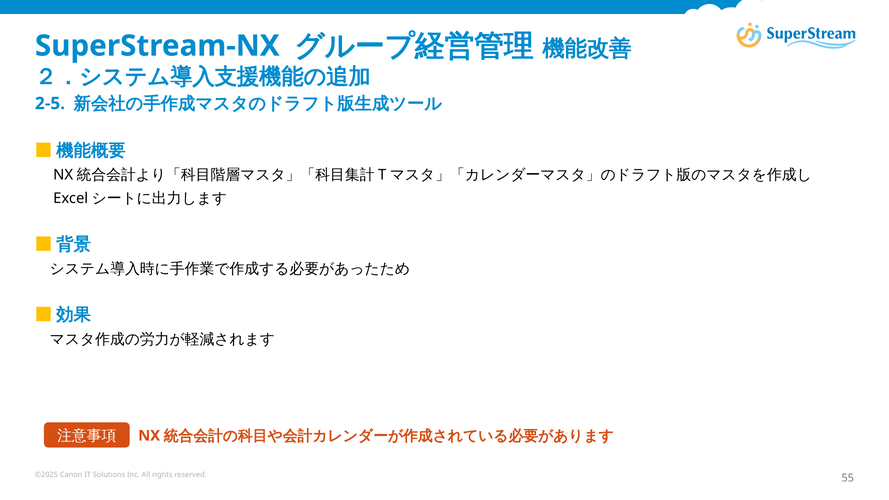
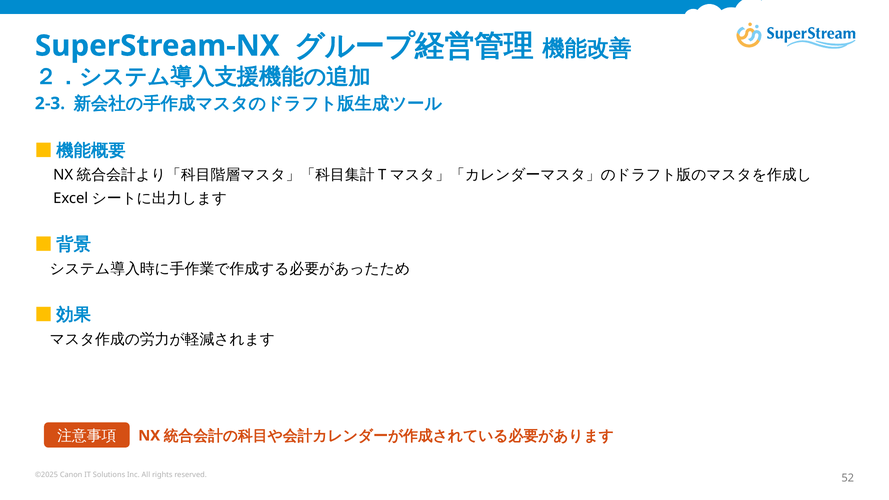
2-5: 2-5 -> 2-3 (50, 103)
55: 55 -> 52 (848, 478)
